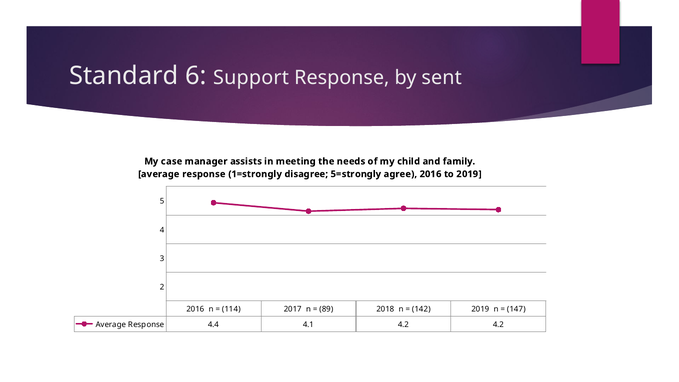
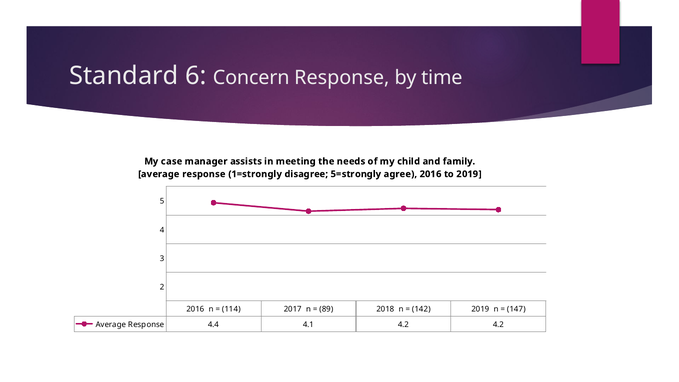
Support: Support -> Concern (251, 78)
sent: sent -> time (442, 78)
